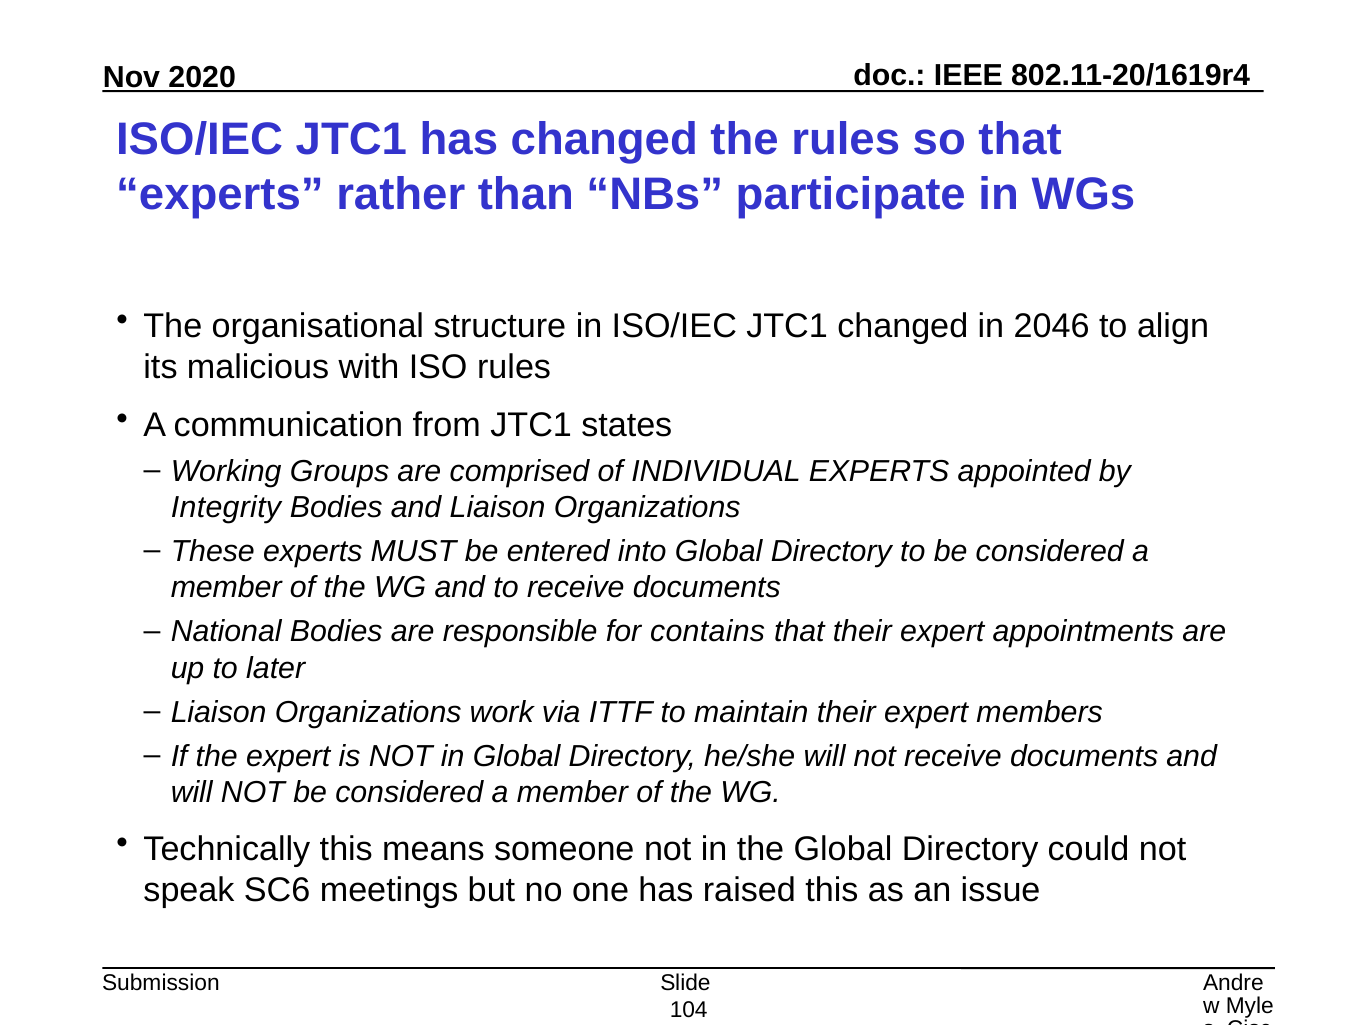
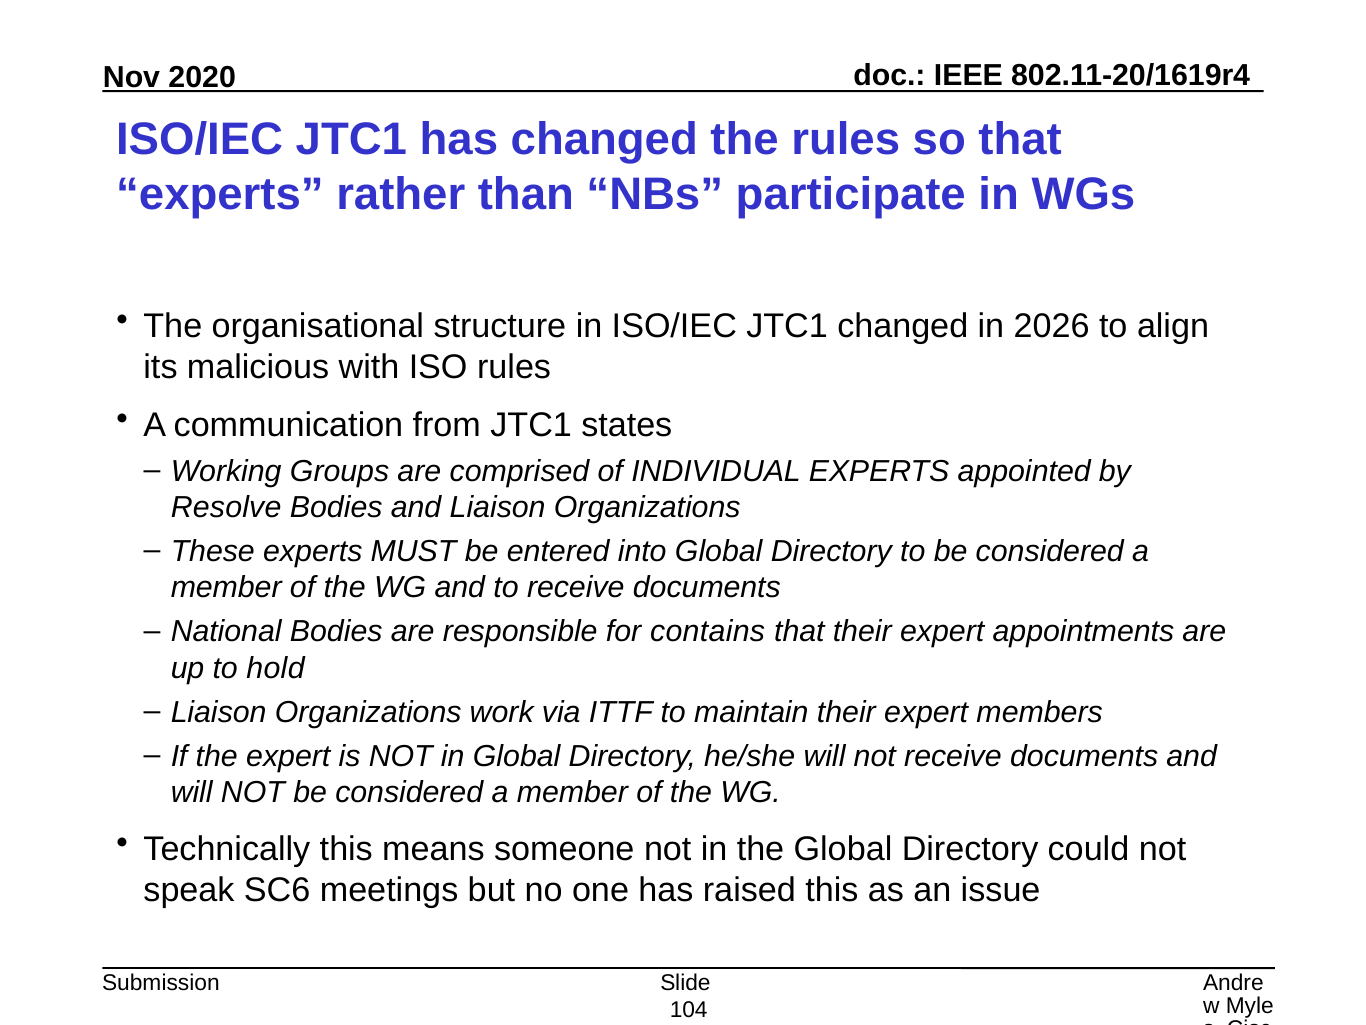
2046: 2046 -> 2026 (1052, 326)
Integrity: Integrity -> Resolve (226, 507)
later: later -> hold (276, 668)
